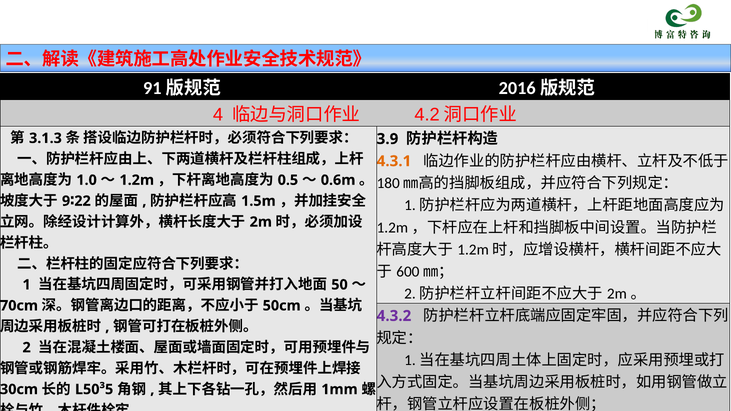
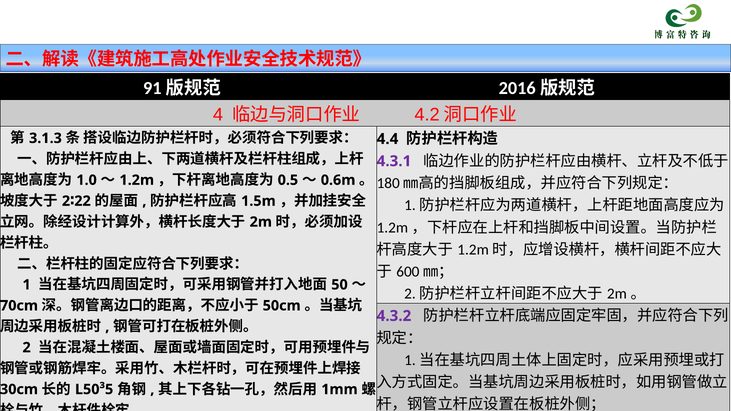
3.9: 3.9 -> 4.4 (387, 139)
4.3.1 colour: orange -> purple (394, 161)
9: 9 -> 2 (66, 201)
